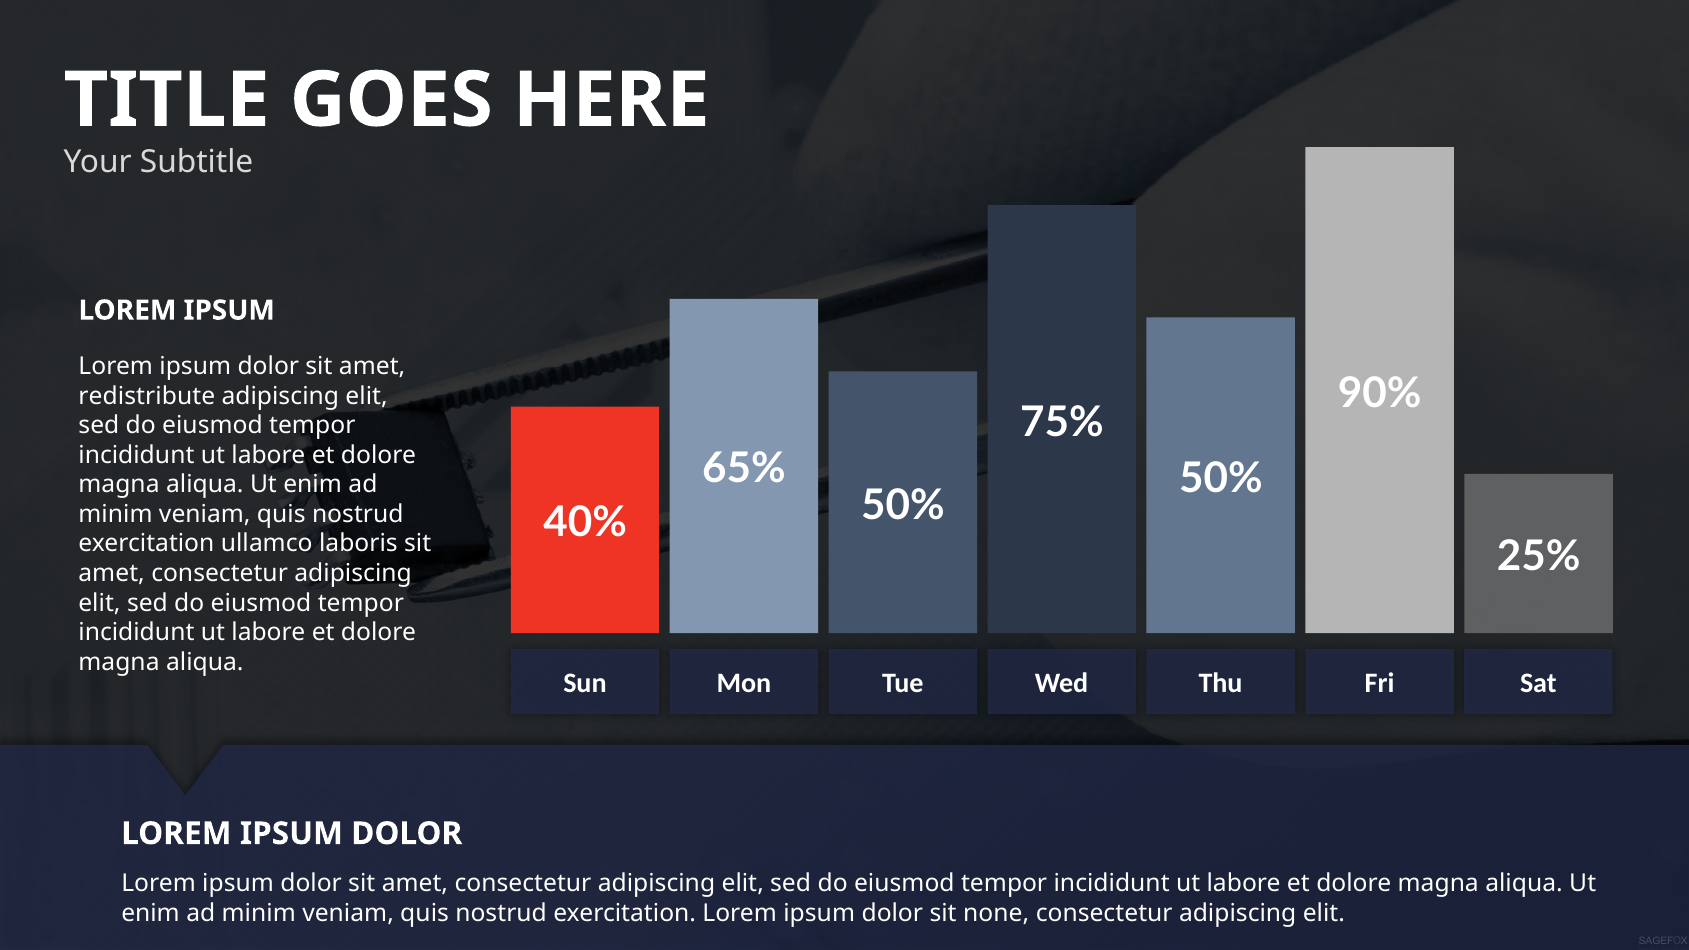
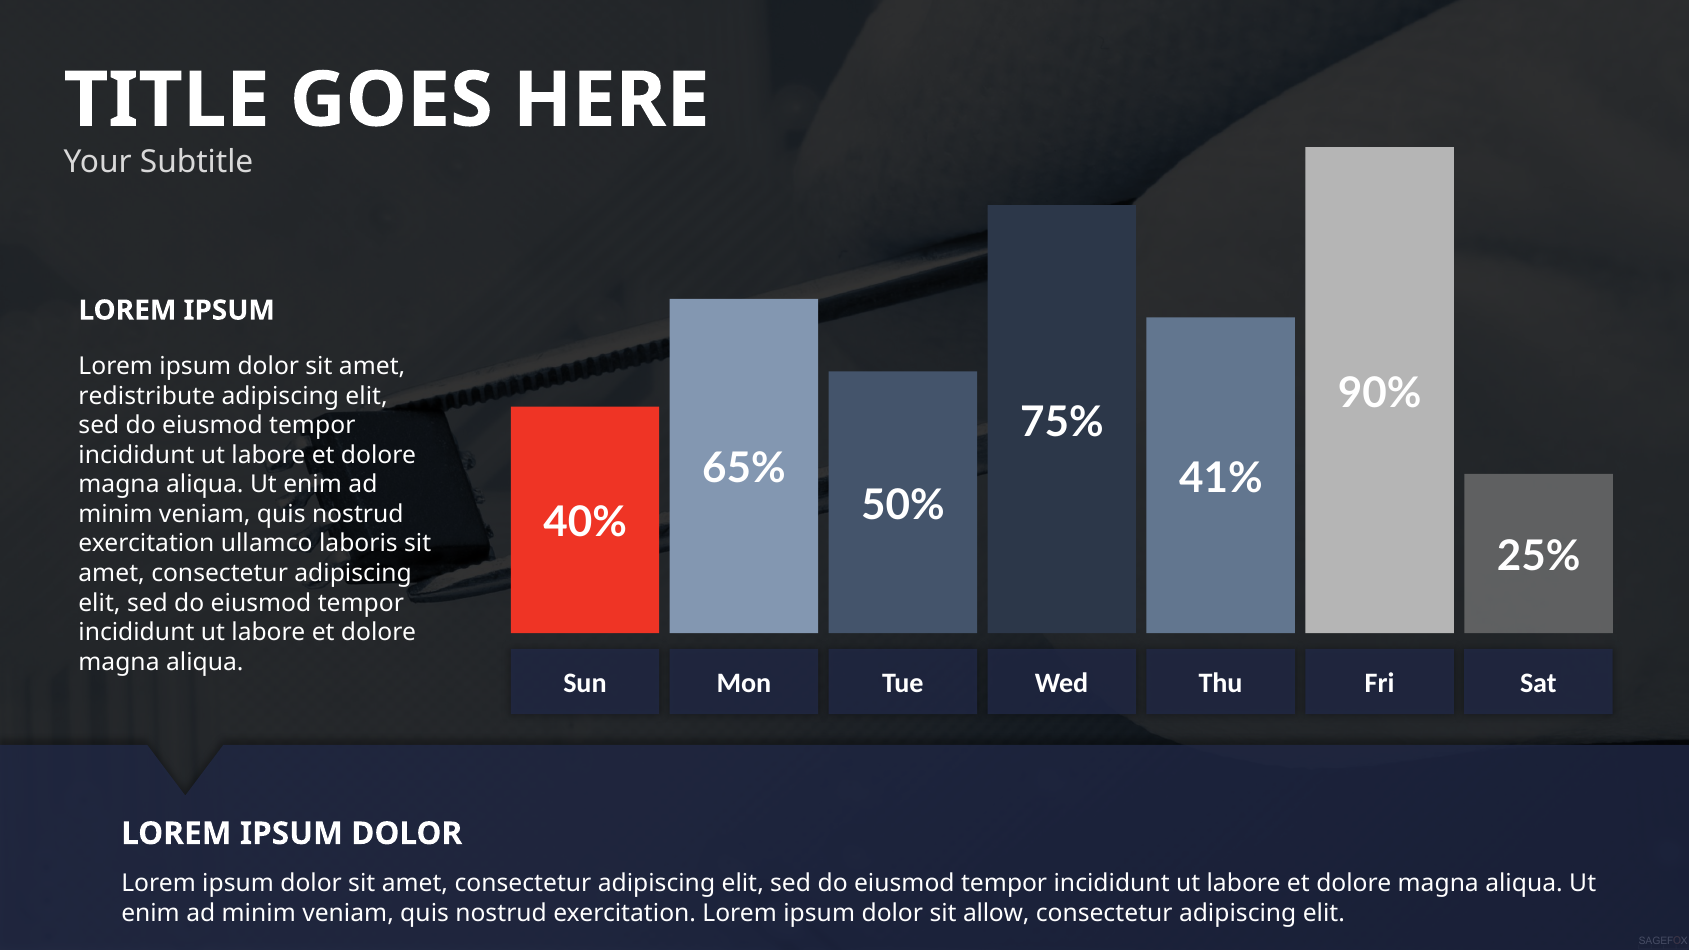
50%: 50% -> 41% (1221, 478)
none: none -> allow (996, 913)
